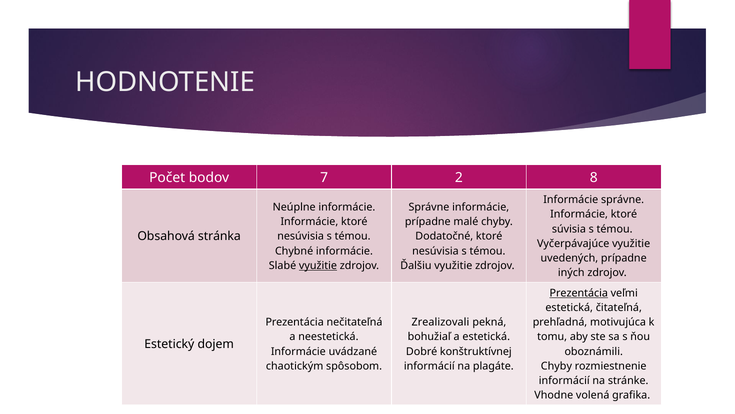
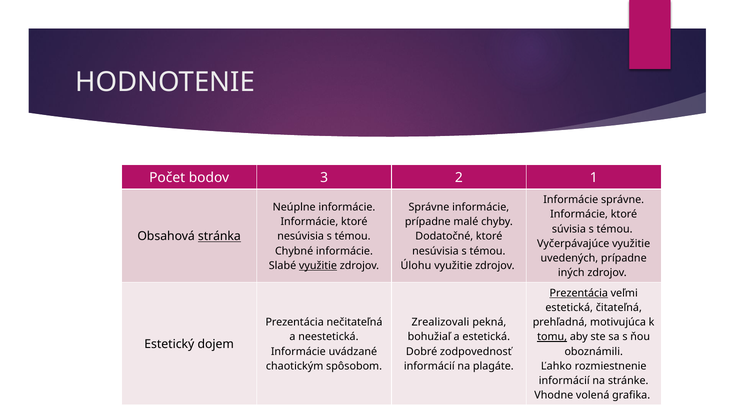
7: 7 -> 3 (324, 177)
8: 8 -> 1 (594, 177)
stránka underline: none -> present (219, 236)
Ďalšiu: Ďalšiu -> Úlohu (416, 265)
tomu underline: none -> present (552, 336)
konštruktívnej: konštruktívnej -> zodpovednosť (476, 351)
Chyby: Chyby -> Ľahko (556, 366)
